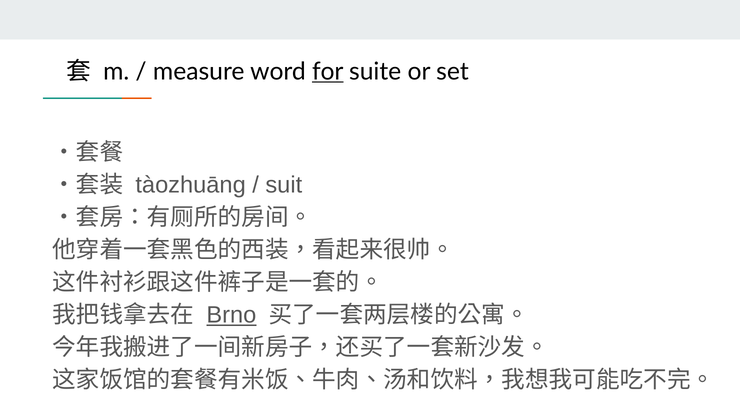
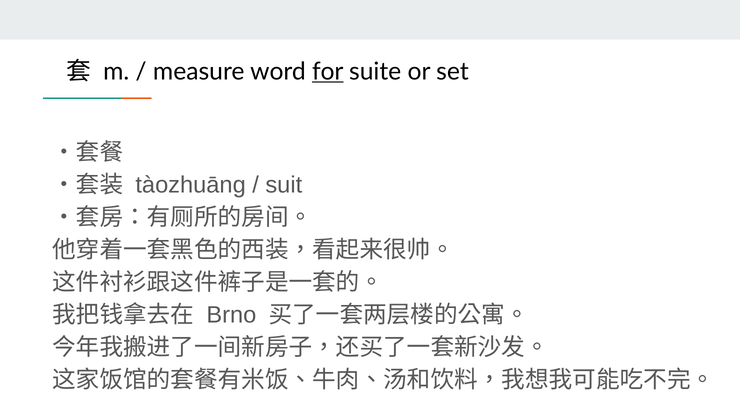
Brno underline: present -> none (231, 315)
